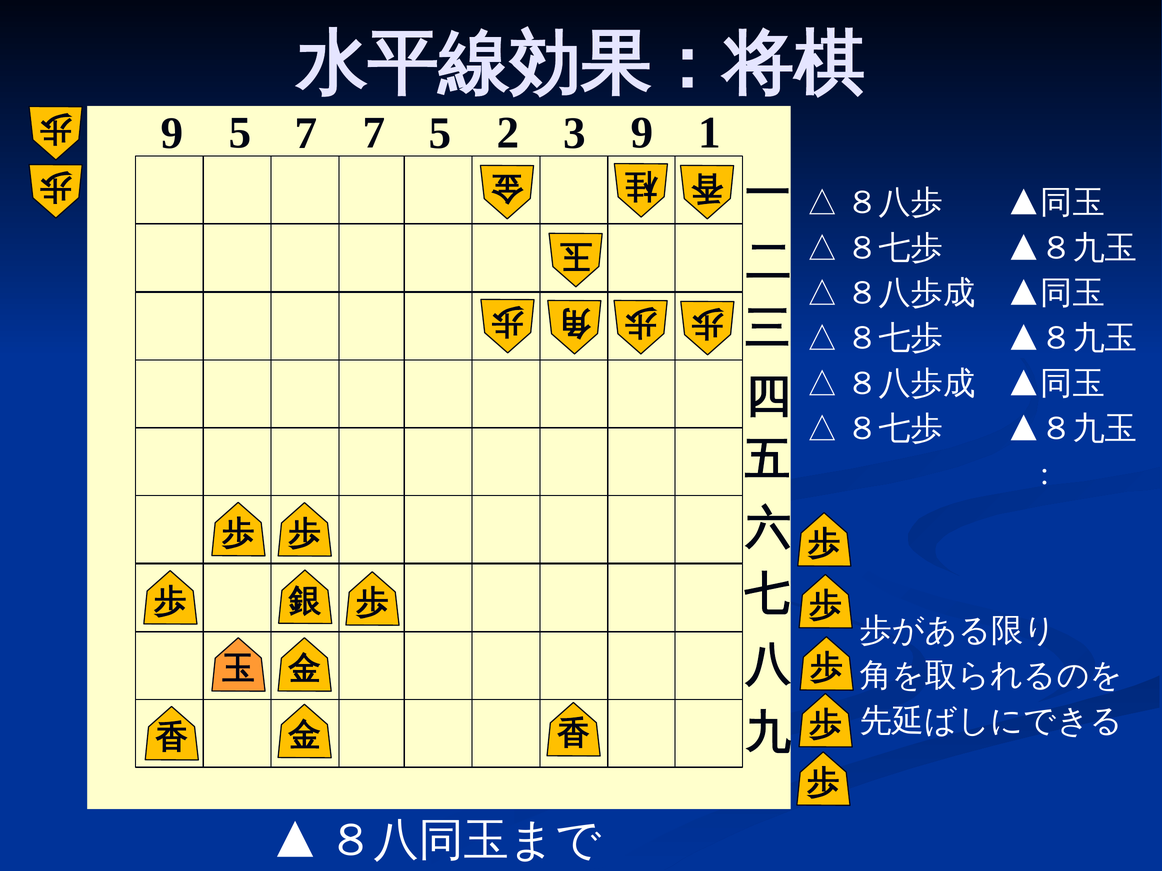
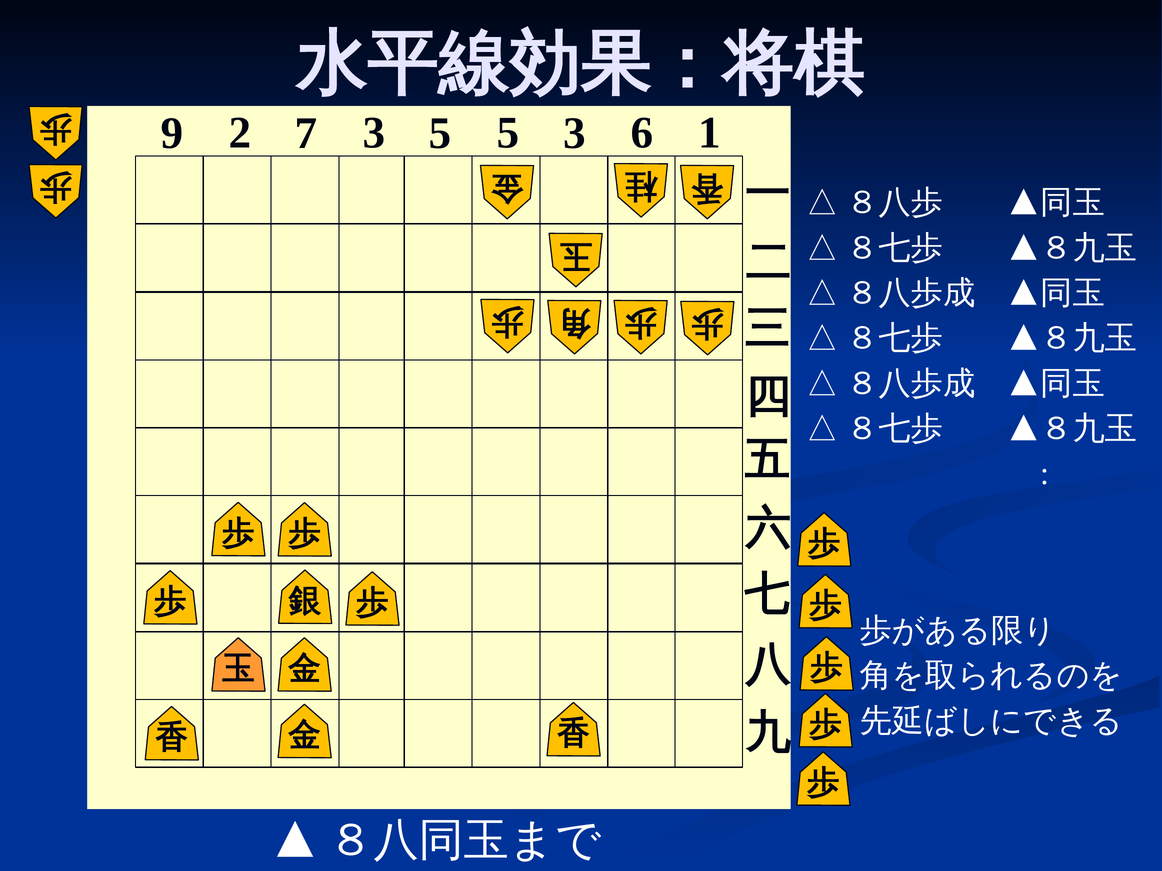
9 5: 5 -> 2 (240, 133)
7 7: 7 -> 3 (374, 133)
5 2: 2 -> 5 (508, 133)
3 9: 9 -> 6 (642, 133)
